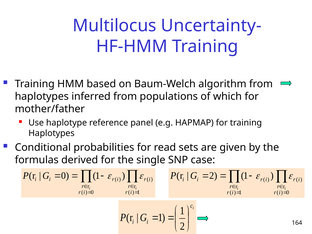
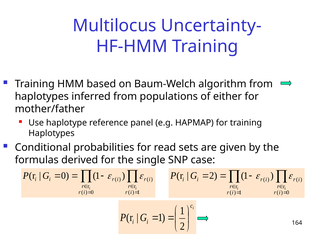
which: which -> either (227, 96)
